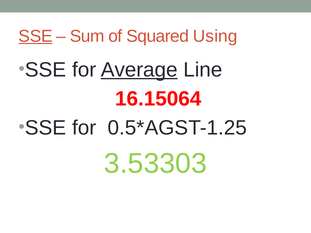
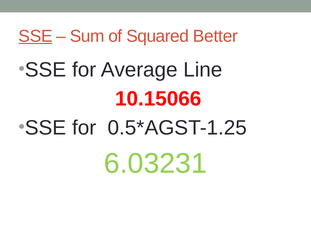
Using: Using -> Better (215, 36)
Average underline: present -> none (139, 70)
16.15064: 16.15064 -> 10.15066 (158, 99)
3.53303: 3.53303 -> 6.03231 (155, 164)
